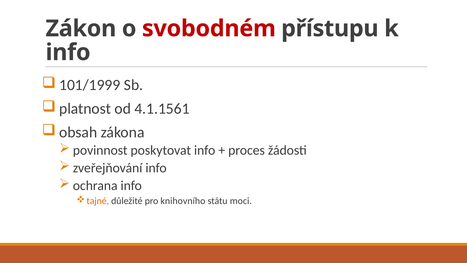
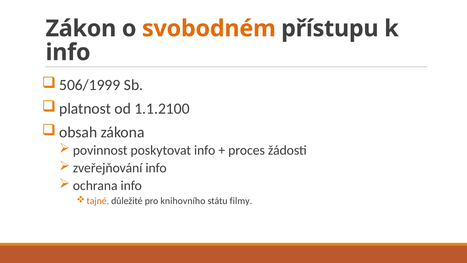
svobodném colour: red -> orange (209, 29)
101/1999: 101/1999 -> 506/1999 (90, 85)
4.1.1561: 4.1.1561 -> 1.1.2100 (162, 109)
moci: moci -> filmy (241, 201)
